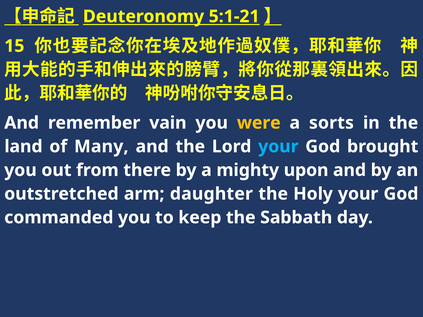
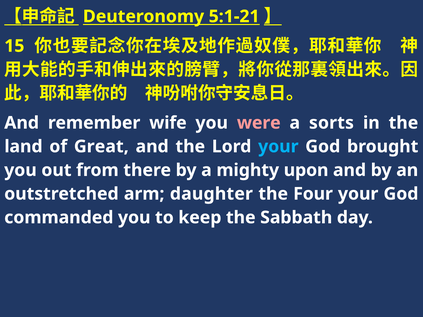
vain: vain -> wife (168, 123)
were colour: yellow -> pink (259, 123)
Many: Many -> Great (101, 147)
Holy: Holy -> Four (313, 194)
